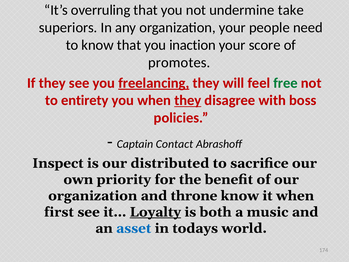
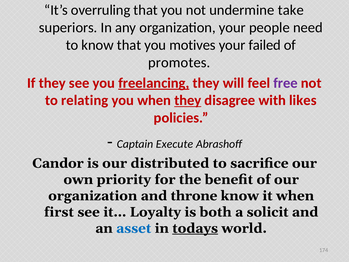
inaction: inaction -> motives (193, 45)
score: score -> failed (265, 45)
free colour: green -> purple (286, 83)
entirety: entirety -> relating (85, 100)
boss: boss -> likes (303, 100)
Contact: Contact -> Execute (174, 144)
Inspect: Inspect -> Candor (58, 163)
Loyalty underline: present -> none (155, 212)
music: music -> solicit (268, 212)
todays underline: none -> present (195, 228)
